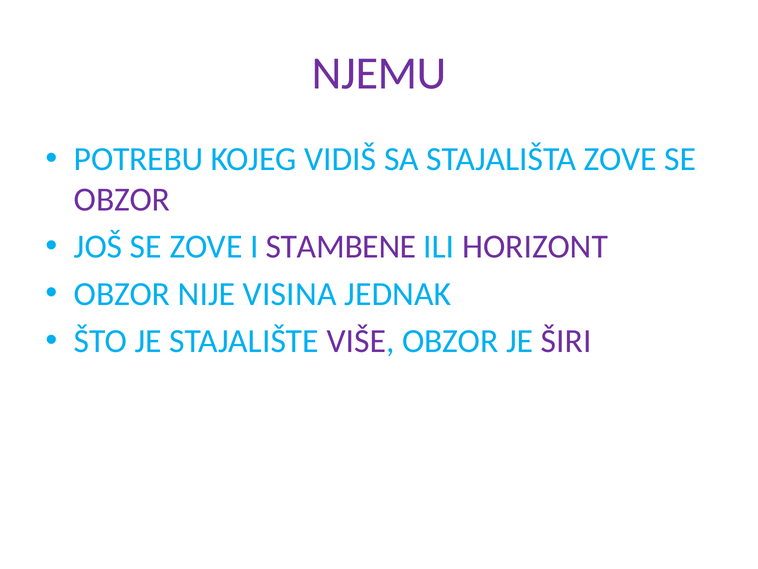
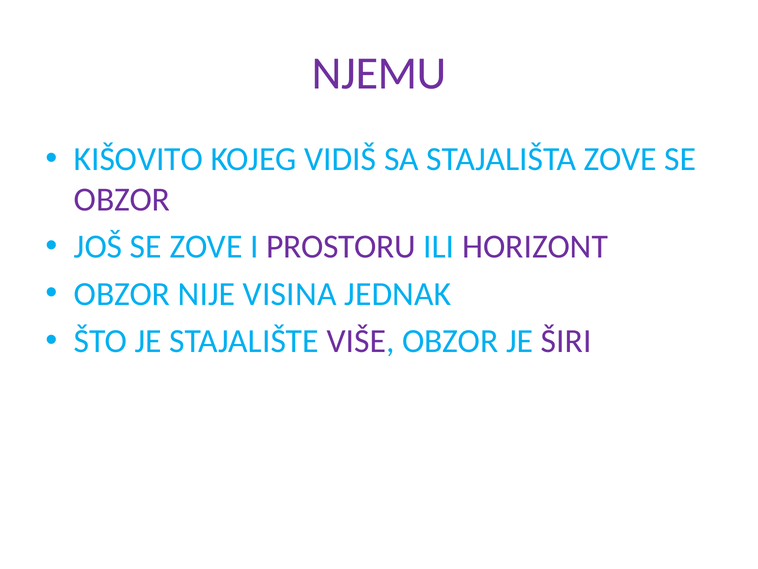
POTREBU: POTREBU -> KIŠOVITO (138, 159)
STAMBENE: STAMBENE -> PROSTORU (341, 247)
